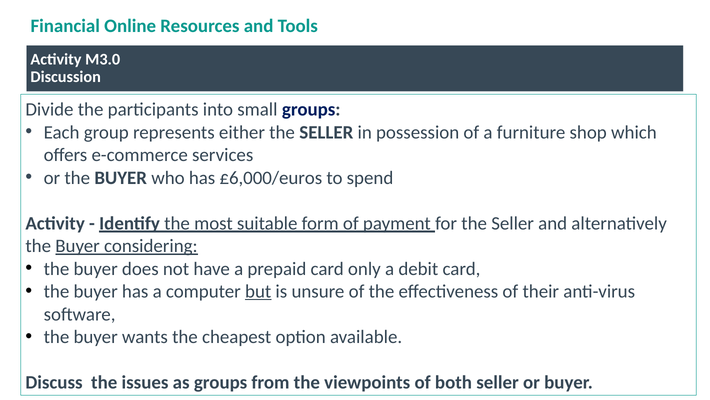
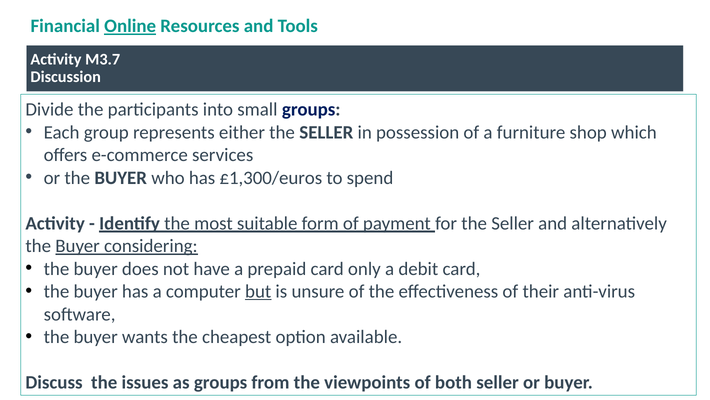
Online underline: none -> present (130, 26)
M3.0: M3.0 -> M3.7 (103, 59)
£6,000/euros: £6,000/euros -> £1,300/euros (271, 178)
